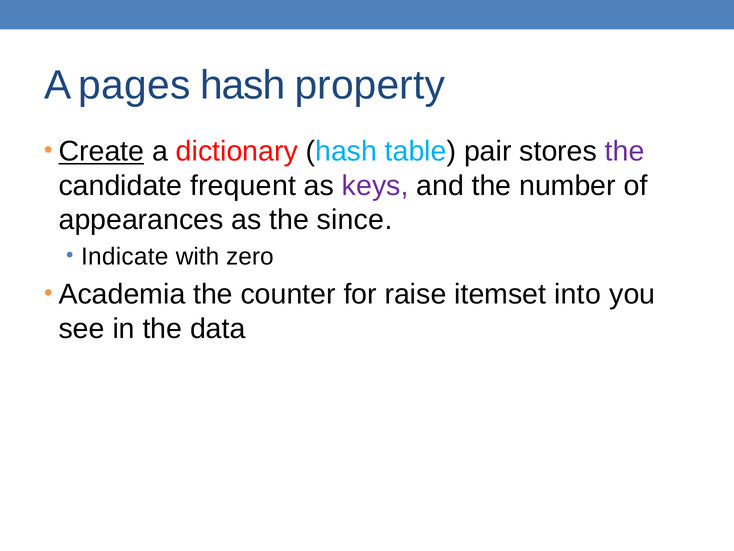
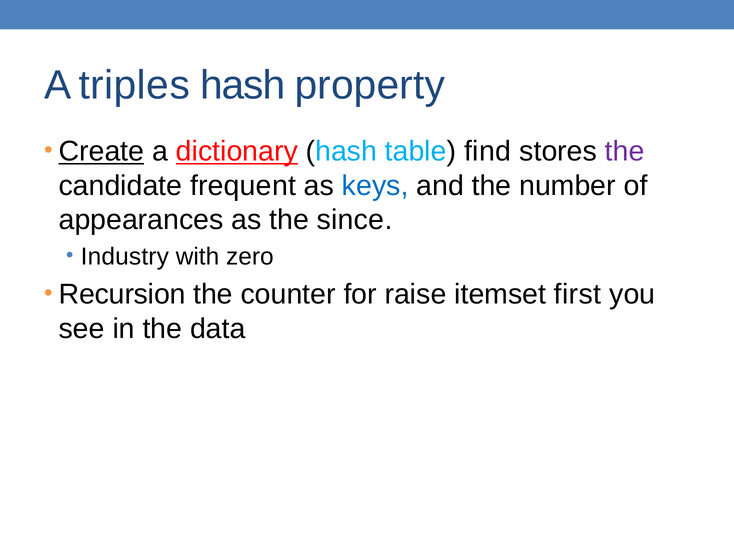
pages: pages -> triples (134, 85)
dictionary underline: none -> present (237, 151)
pair: pair -> find (488, 151)
keys colour: purple -> blue (375, 186)
Indicate: Indicate -> Industry (125, 256)
Academia: Academia -> Recursion (122, 294)
into: into -> first (578, 294)
